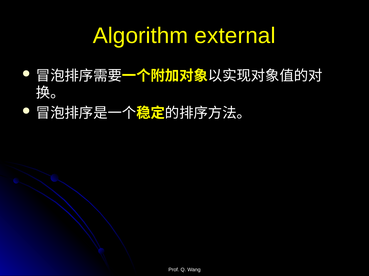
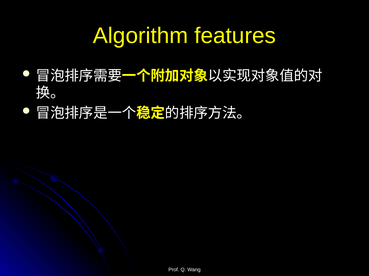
external: external -> features (235, 36)
